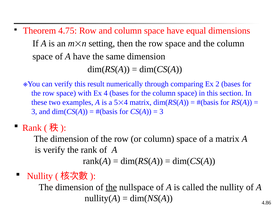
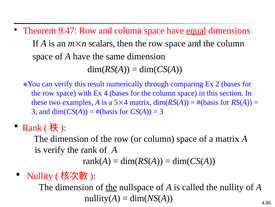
4.75: 4.75 -> 9.47 (68, 31)
equal underline: none -> present (196, 31)
setting: setting -> scalars (102, 43)
